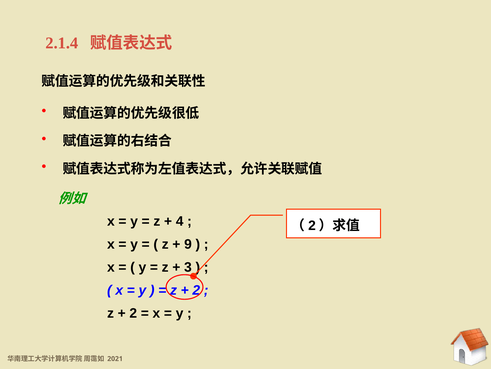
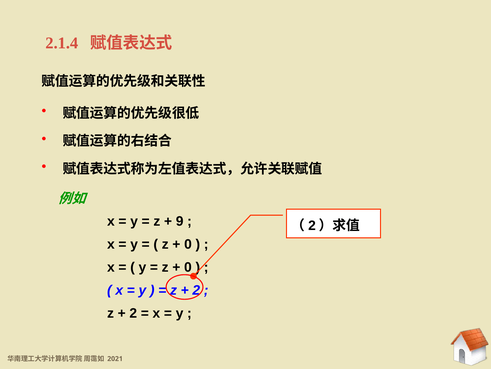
4: 4 -> 9 (180, 221)
9: 9 -> 0 (188, 244)
3: 3 -> 0 (188, 267)
